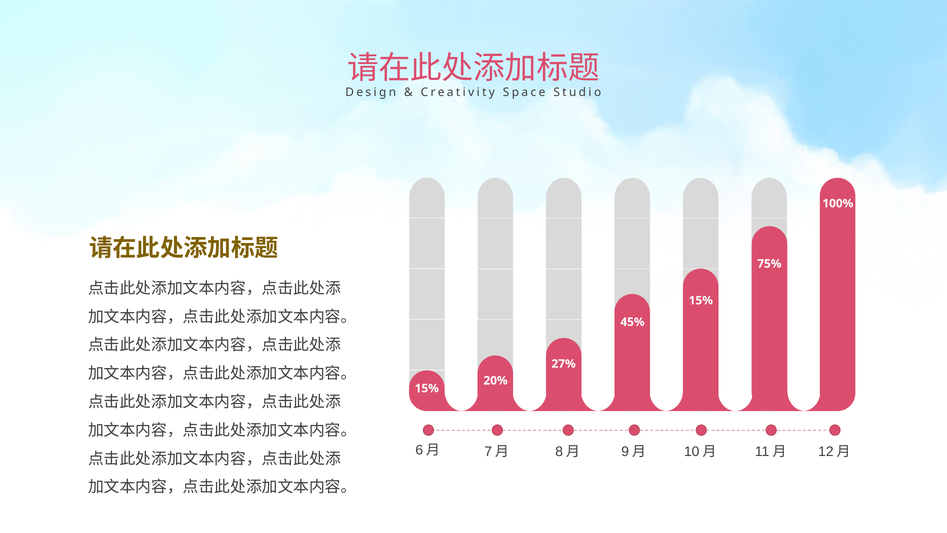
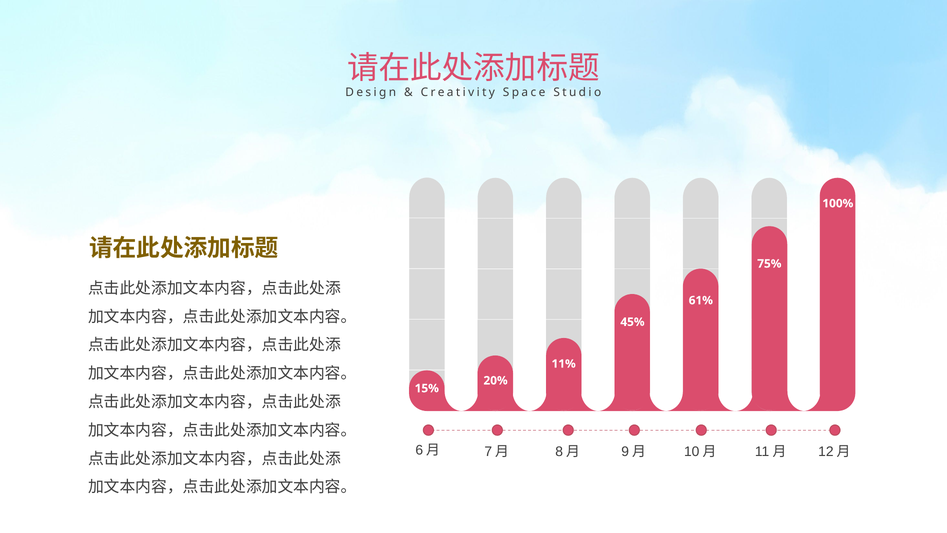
15%: 15% -> 61% (701, 300)
27%: 27% -> 11% (564, 364)
